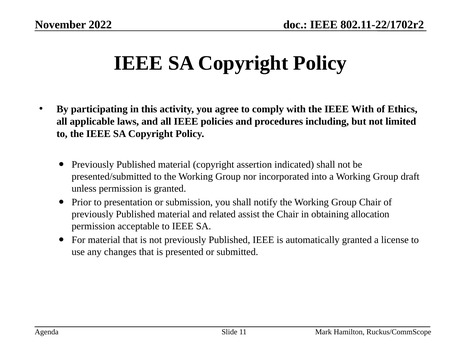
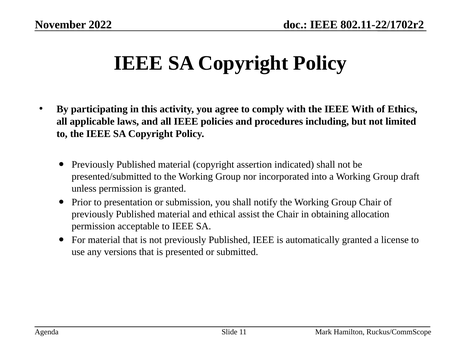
related: related -> ethical (222, 214)
changes: changes -> versions (120, 252)
